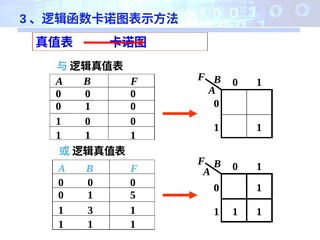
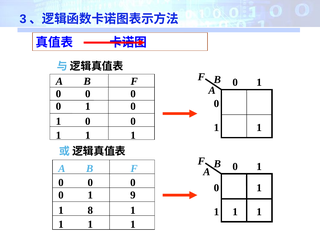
5: 5 -> 9 (133, 195)
3: 3 -> 8 (90, 210)
